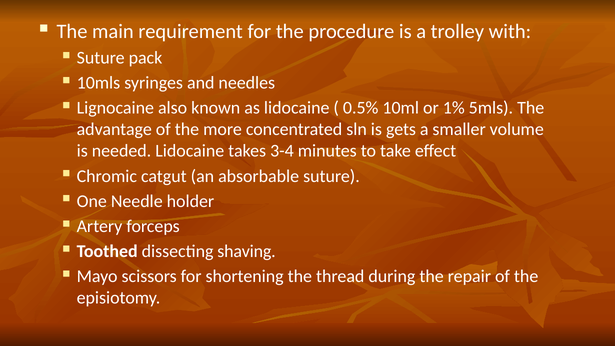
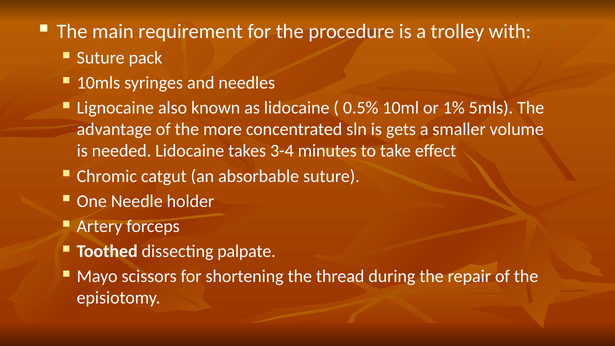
shaving: shaving -> palpate (247, 251)
